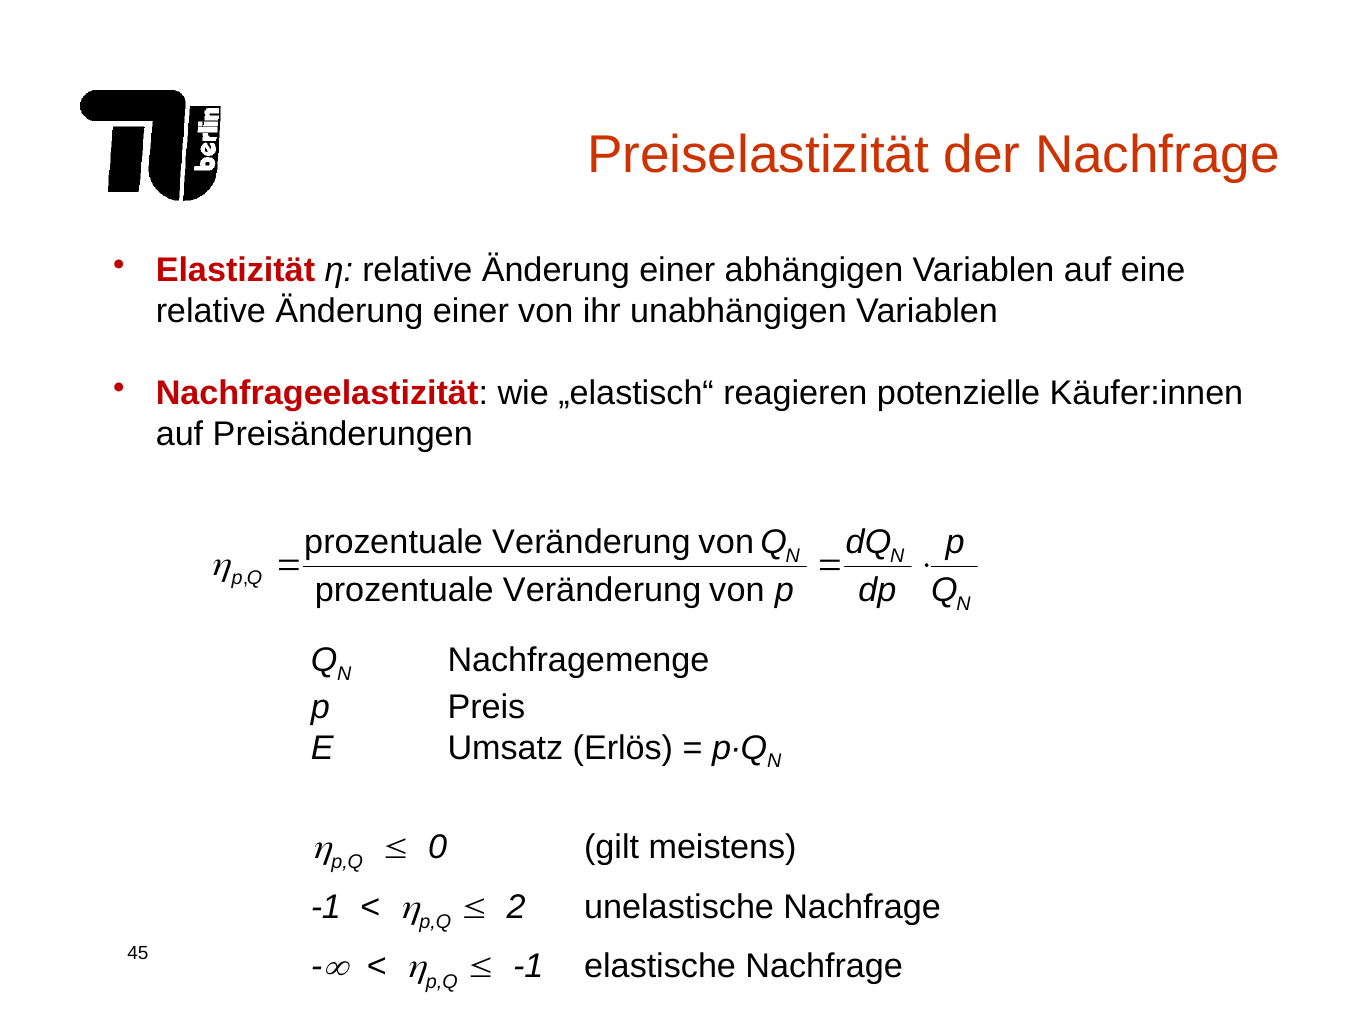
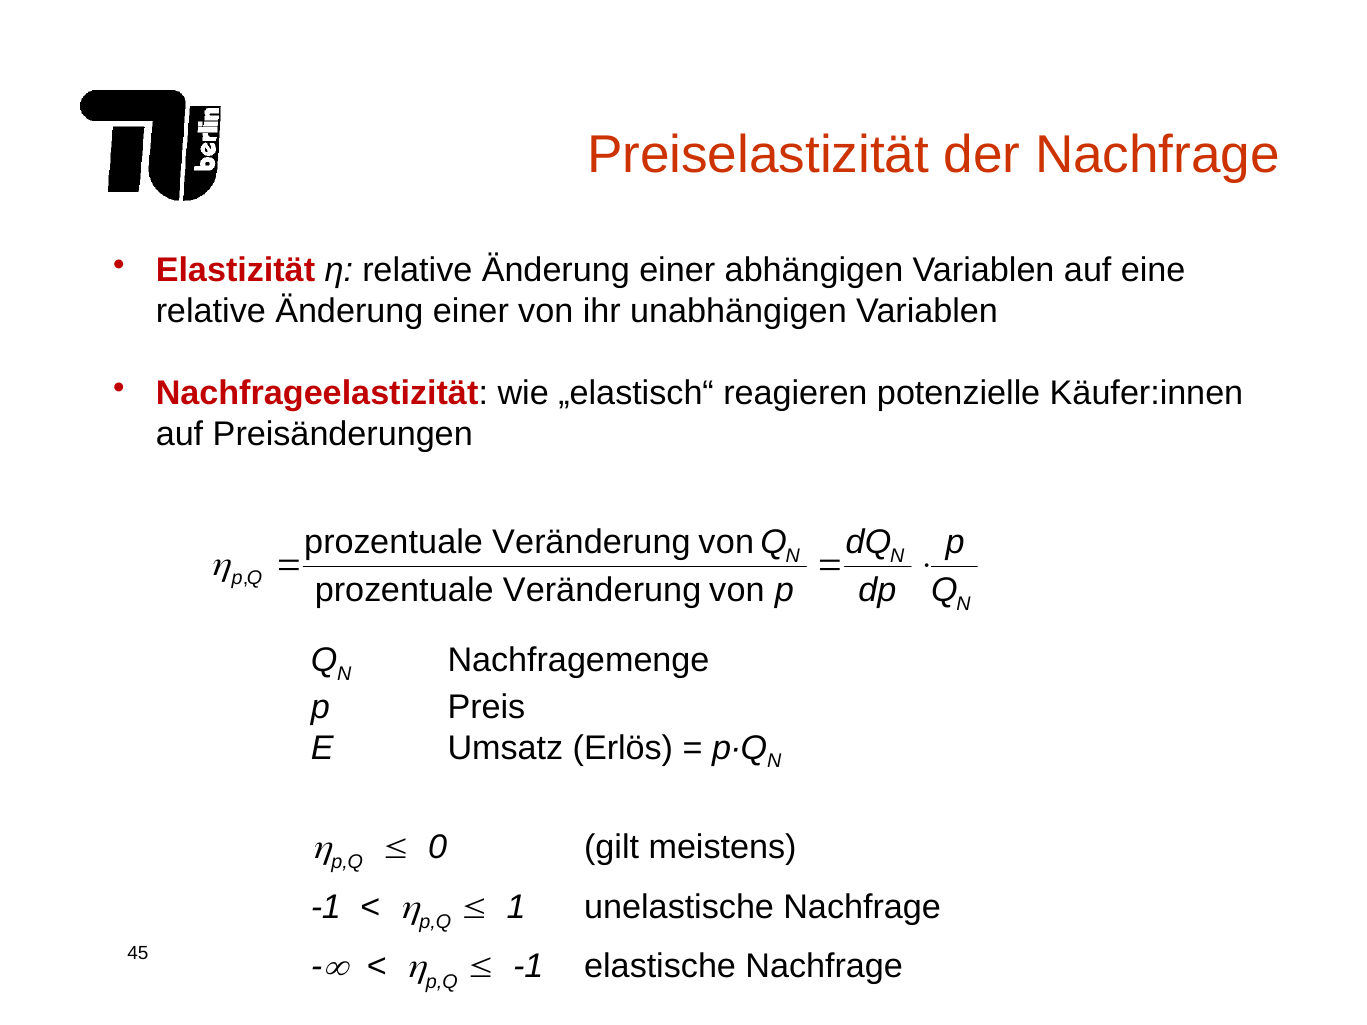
2: 2 -> 1 (516, 907)
